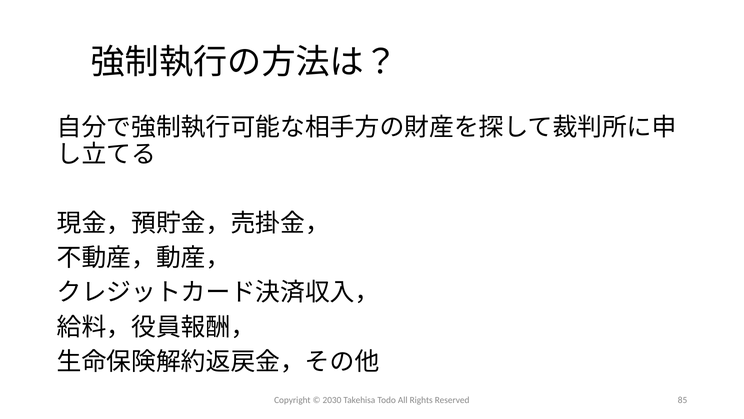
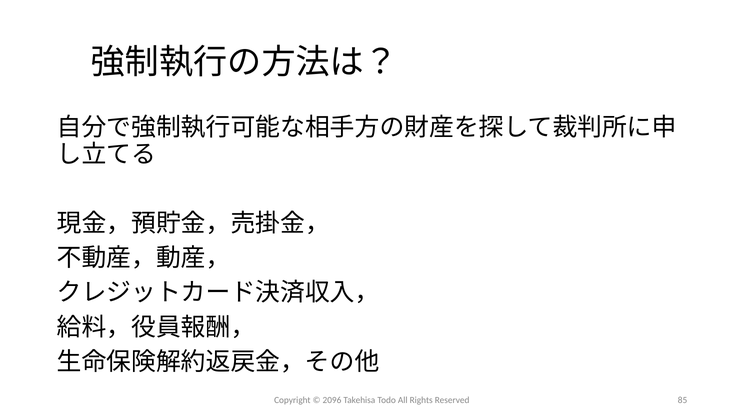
2030: 2030 -> 2096 (332, 400)
